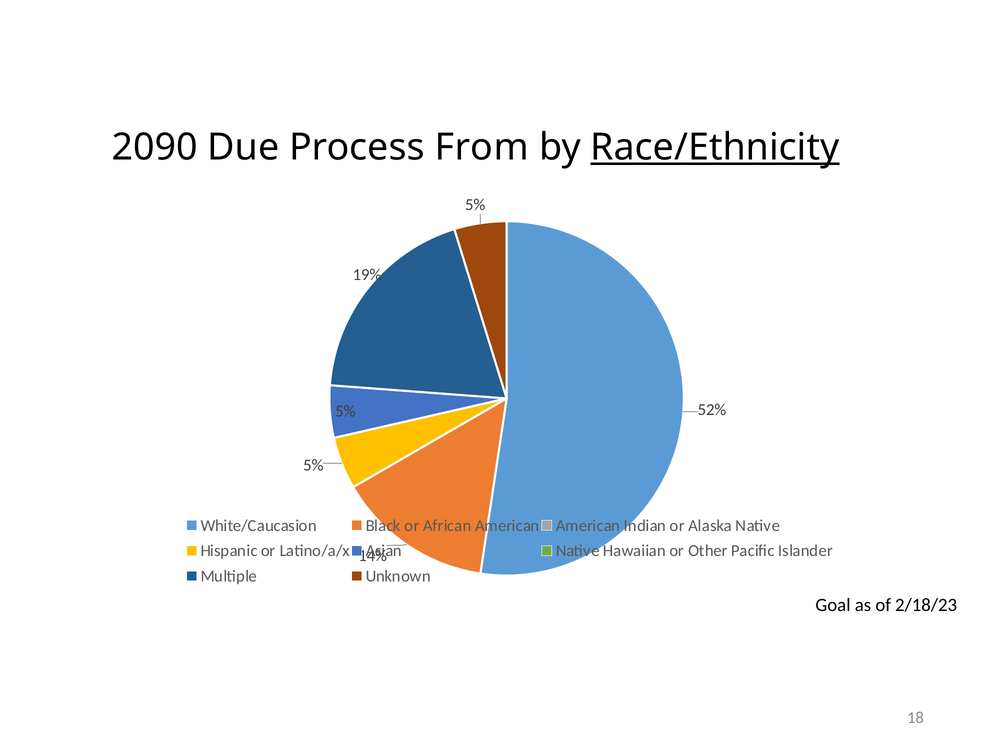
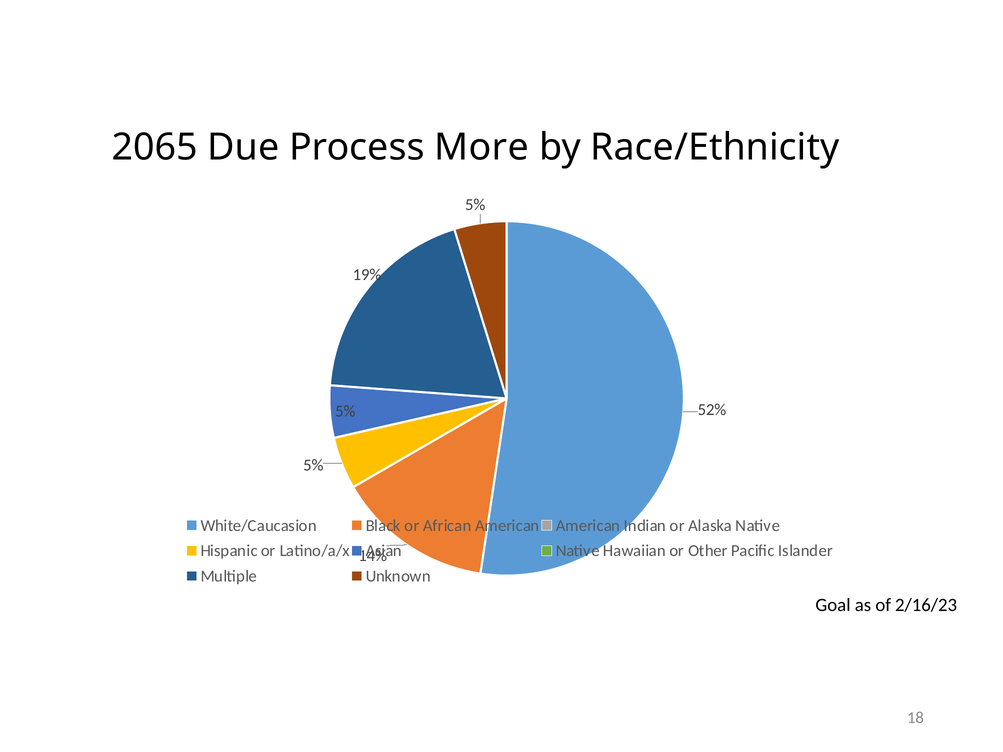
2090: 2090 -> 2065 (155, 148)
From: From -> More (482, 148)
Race/Ethnicity underline: present -> none (715, 148)
2/18/23: 2/18/23 -> 2/16/23 (926, 605)
